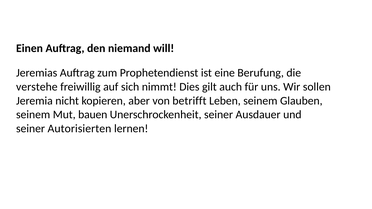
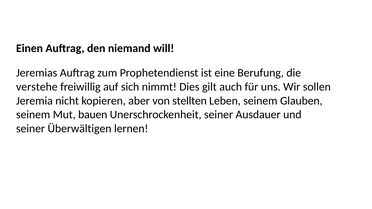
betrifft: betrifft -> stellten (190, 101)
Autorisierten: Autorisierten -> Überwältigen (80, 129)
